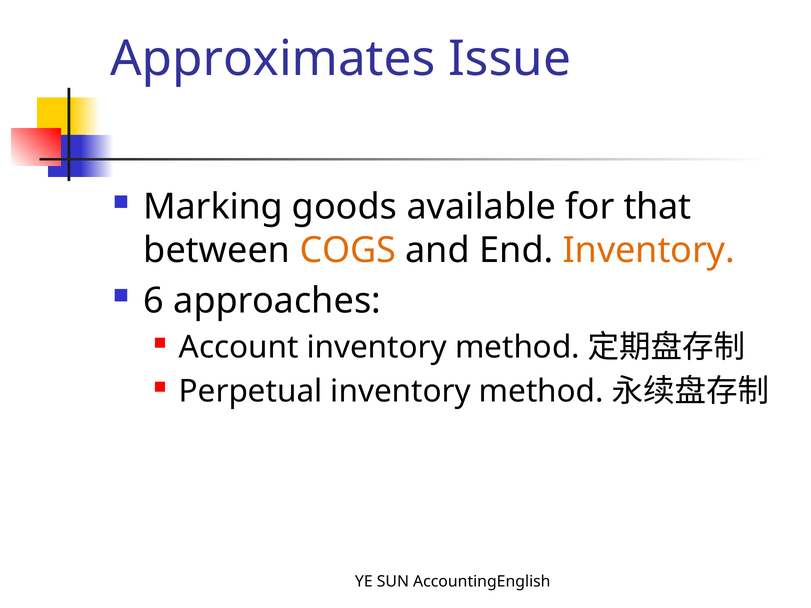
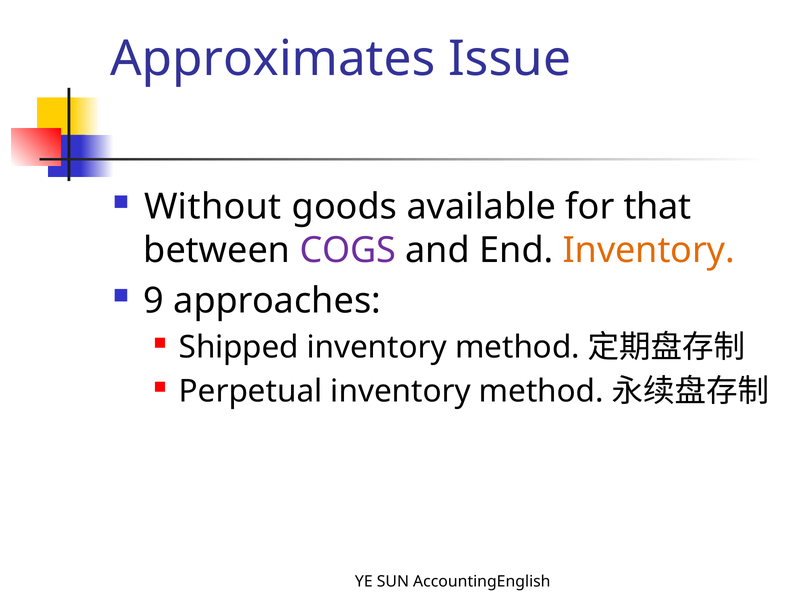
Marking: Marking -> Without (213, 207)
COGS colour: orange -> purple (348, 250)
6: 6 -> 9 (154, 301)
Account: Account -> Shipped (239, 347)
